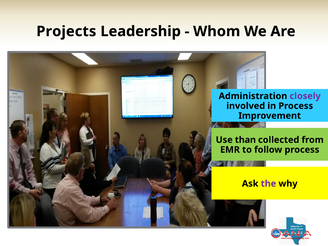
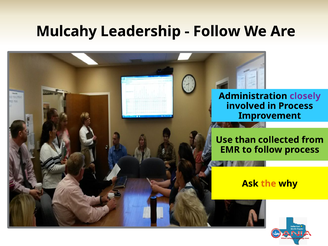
Projects: Projects -> Mulcahy (66, 31)
Whom: Whom -> Follow (217, 31)
the colour: purple -> orange (268, 184)
